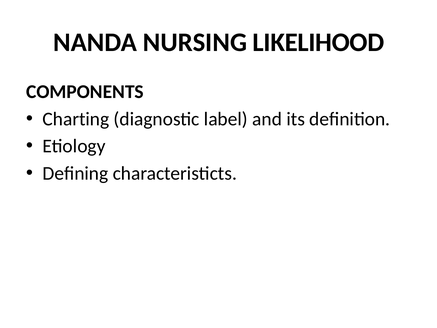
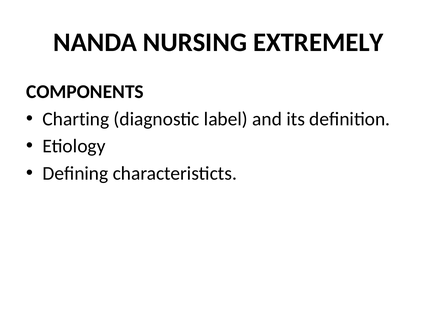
LIKELIHOOD: LIKELIHOOD -> EXTREMELY (318, 42)
